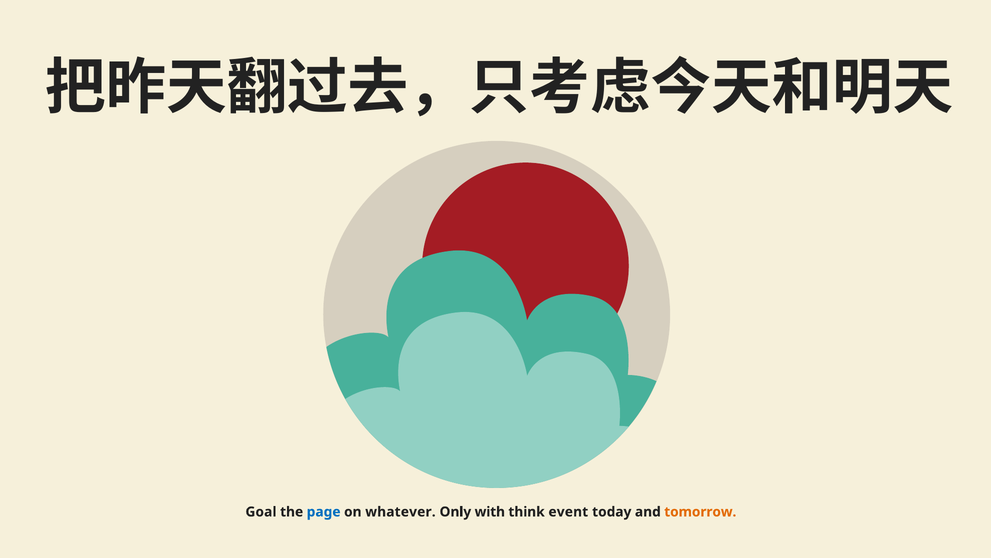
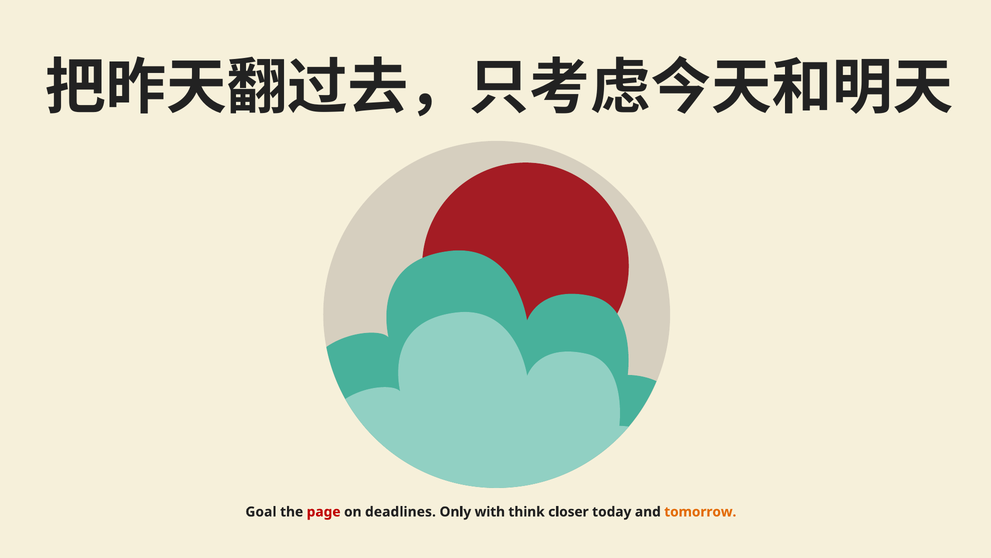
page colour: blue -> red (324, 511)
whatever: whatever -> deadlines (400, 511)
event: event -> closer (568, 511)
